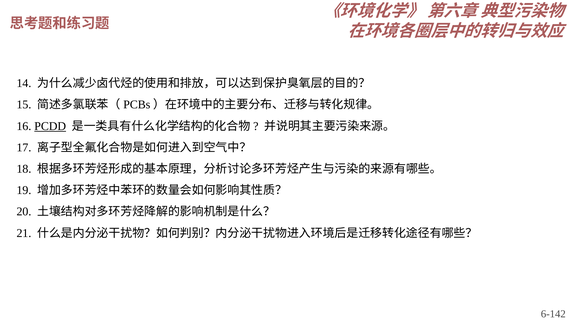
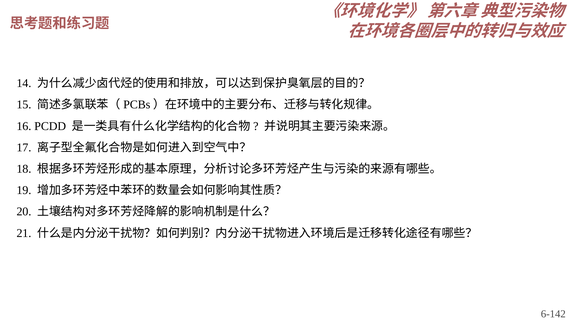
PCDD underline: present -> none (50, 126)
